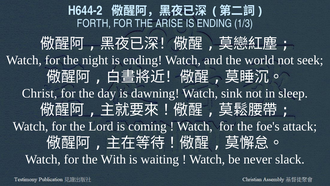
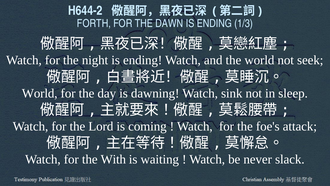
ARISE: ARISE -> DAWN (169, 23)
Christ: Christ -> World (40, 93)
